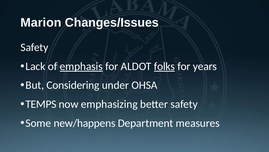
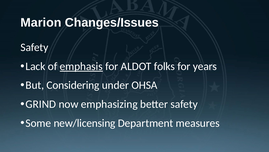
folks underline: present -> none (164, 66)
TEMPS: TEMPS -> GRIND (41, 104)
new/happens: new/happens -> new/licensing (85, 123)
